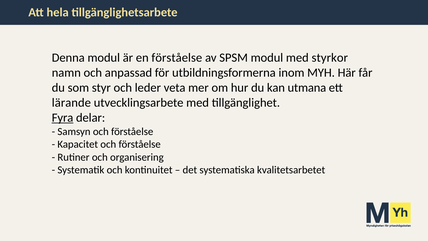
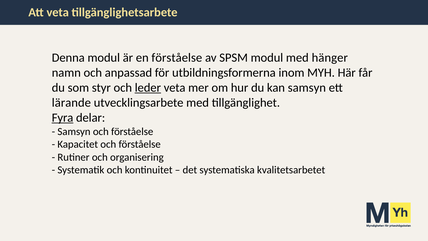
Att hela: hela -> veta (58, 12)
styrkor: styrkor -> hänger (330, 58)
leder underline: none -> present (148, 88)
kan utmana: utmana -> samsyn (307, 88)
